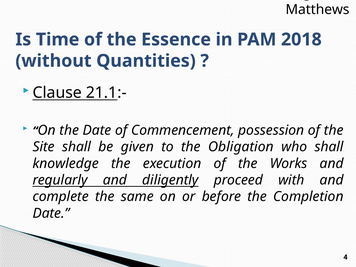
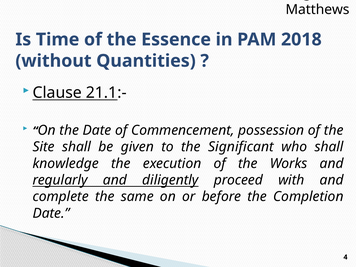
Obligation: Obligation -> Significant (241, 147)
